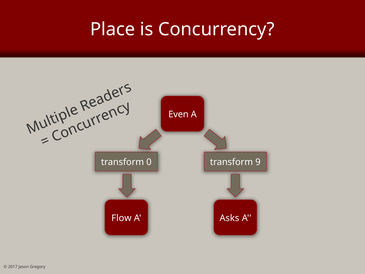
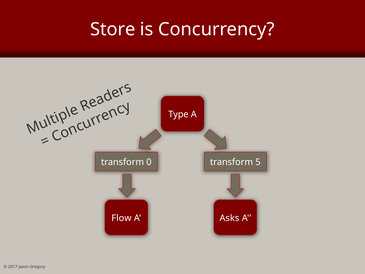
Place: Place -> Store (113, 29)
Even: Even -> Type (178, 114)
9: 9 -> 5 (258, 162)
